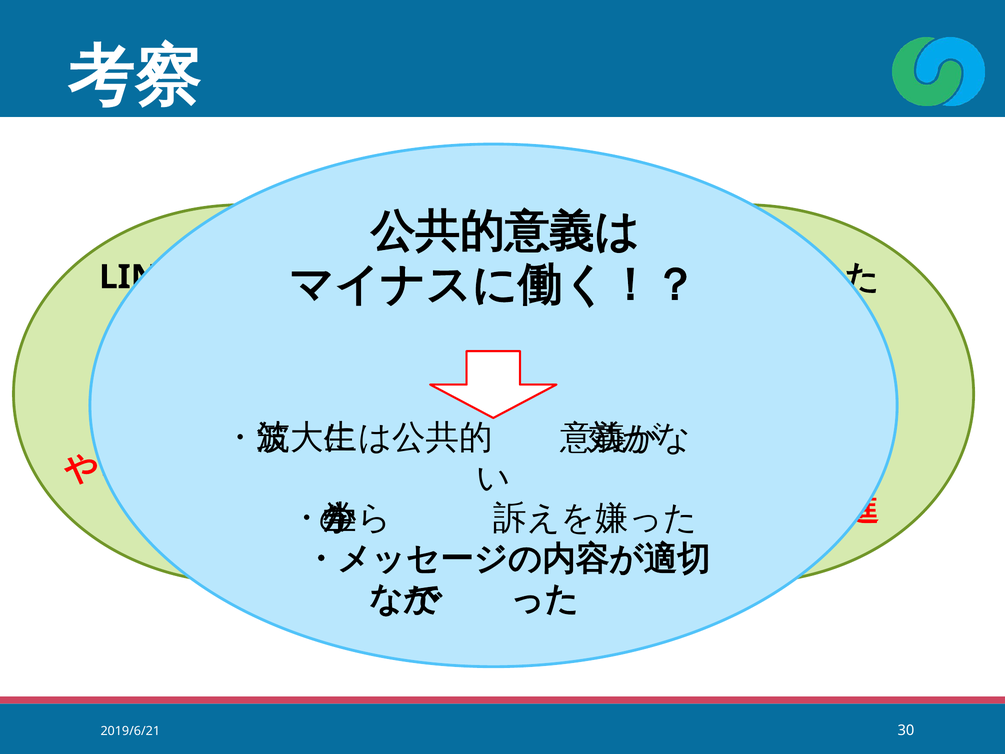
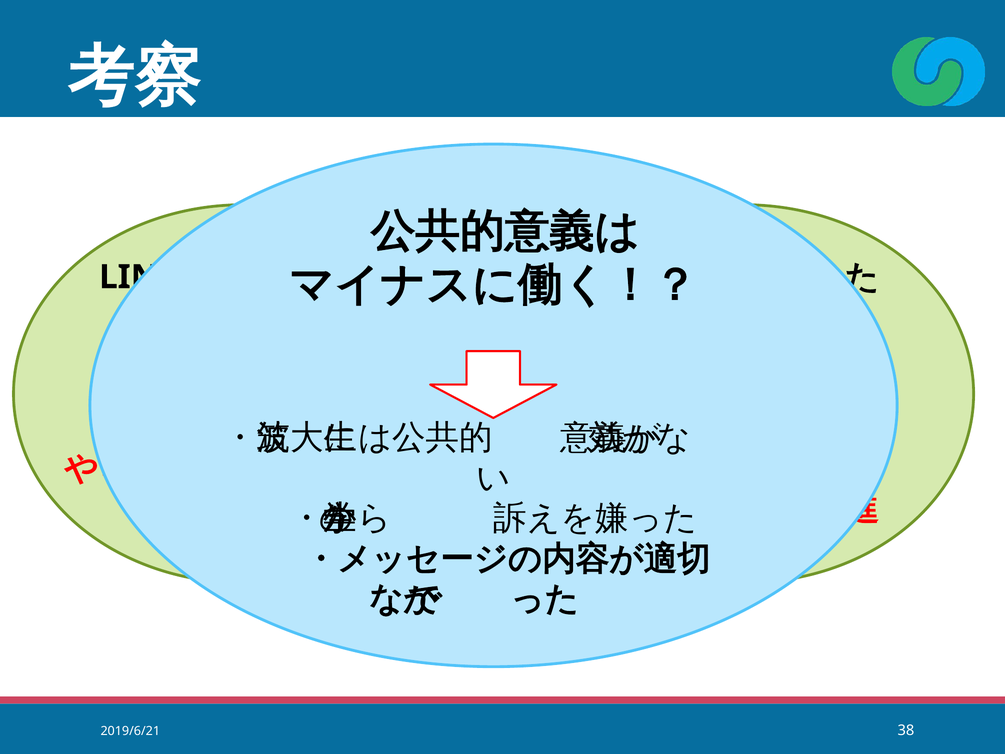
30: 30 -> 38 (906, 730)
